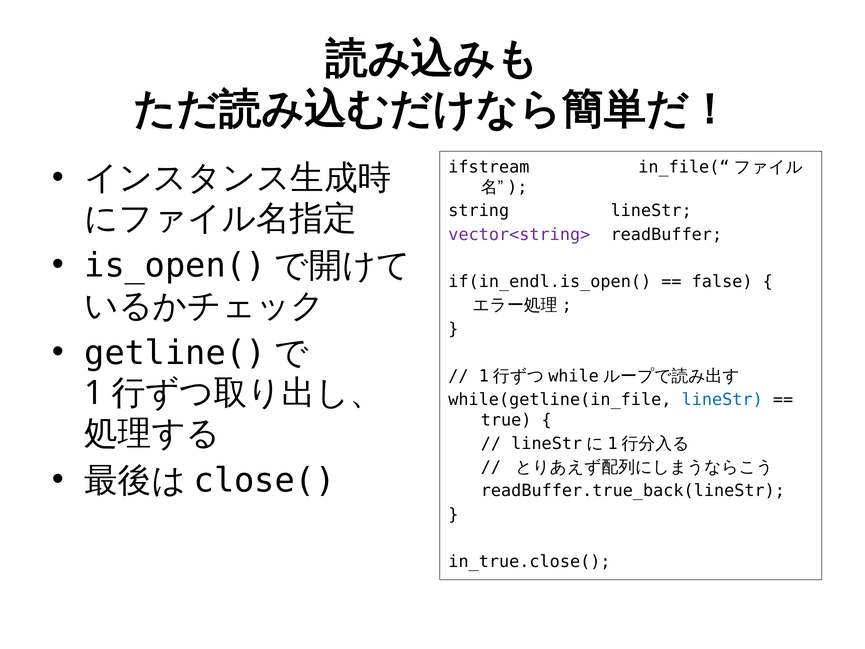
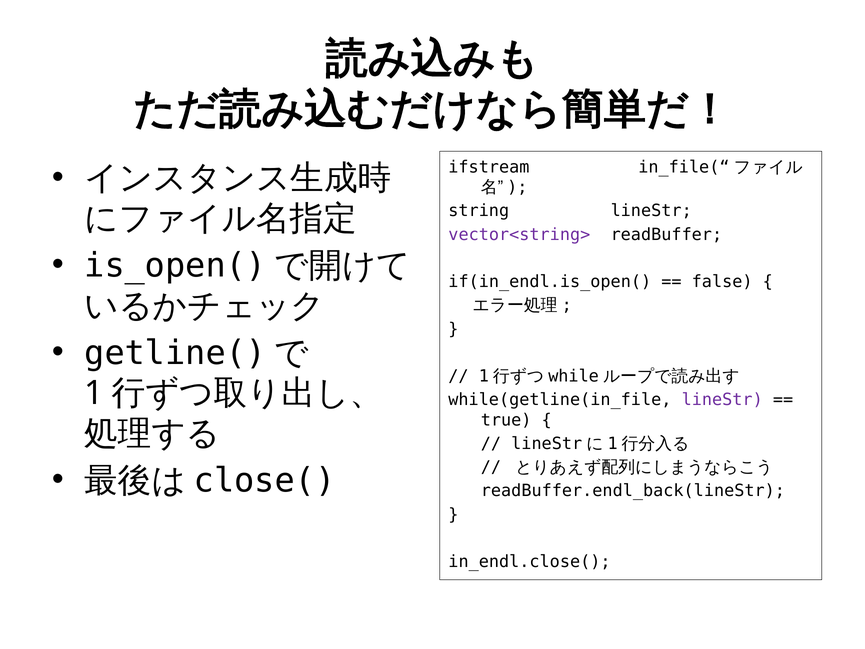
lineStr colour: blue -> purple (722, 400)
readBuffer.true_back(lineStr: readBuffer.true_back(lineStr -> readBuffer.endl_back(lineStr (633, 491)
in_true.close(: in_true.close( -> in_endl.close( (529, 561)
